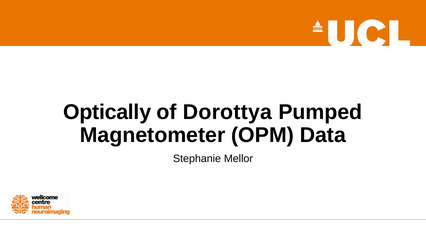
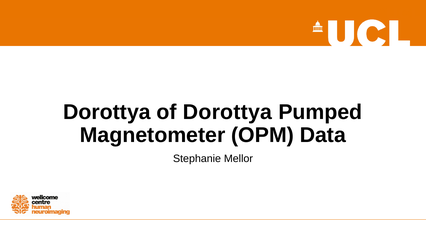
Optically: Optically -> Dorottya (107, 112)
